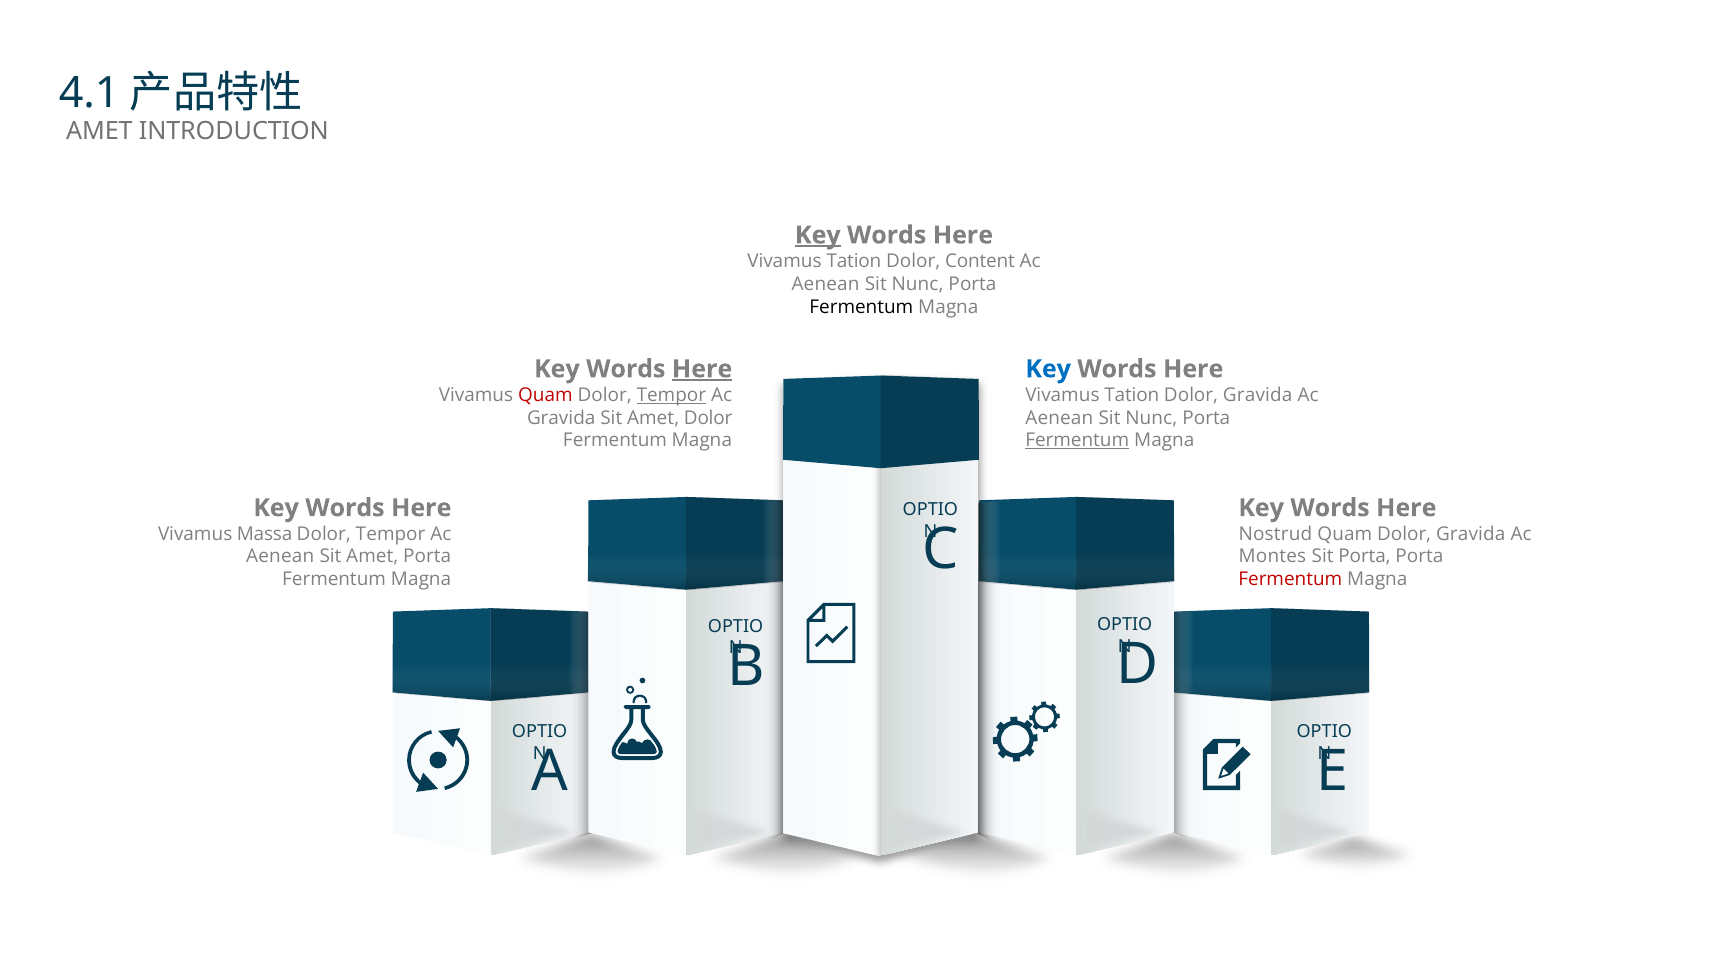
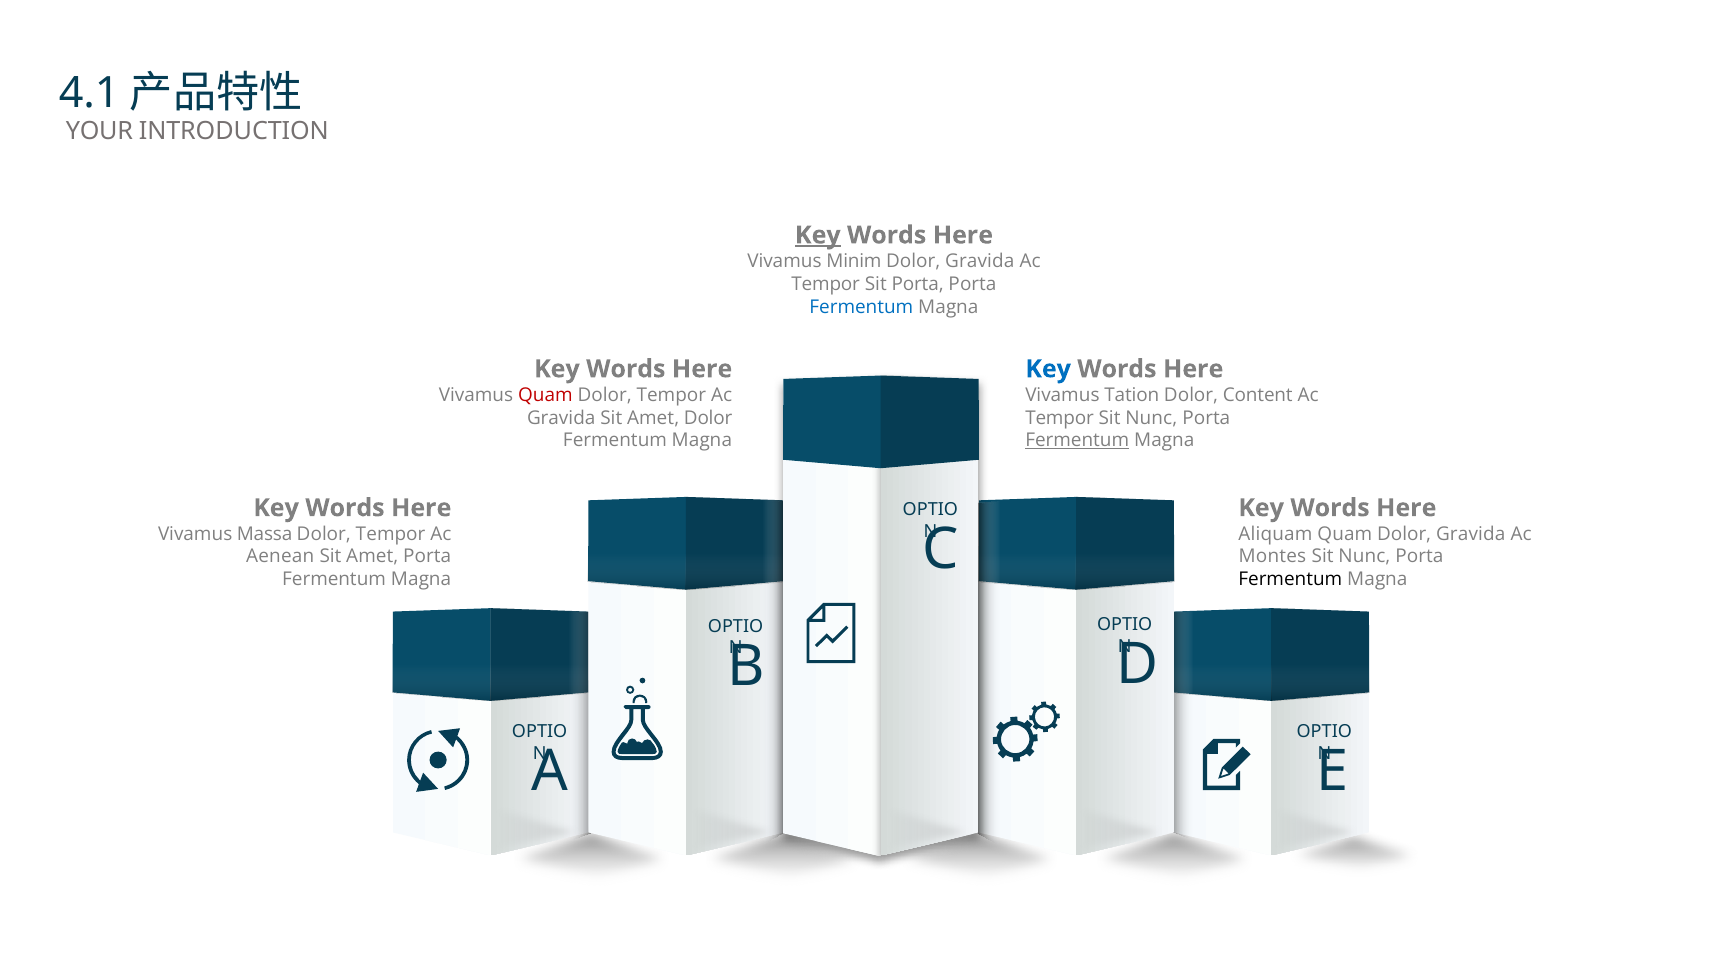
AMET: AMET -> YOUR (99, 131)
Tation: Tation -> Minim (854, 261)
Content: Content -> Gravida (980, 261)
Aenean: Aenean -> Tempor (826, 284)
Nunc: Nunc -> Porta (918, 284)
Fermentum colour: black -> blue (861, 307)
Here underline: present -> none (702, 369)
Tempor underline: present -> none (671, 395)
Gravida: Gravida -> Content (1258, 395)
Aenean: Aenean -> Tempor (1060, 418)
Nostrud: Nostrud -> Aliquam (1275, 534)
Porta: Porta -> Nunc (1364, 557)
Fermentum colour: red -> black (1290, 580)
